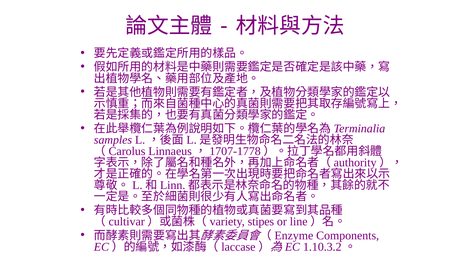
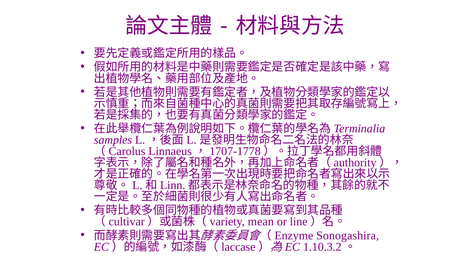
stipes: stipes -> mean (261, 222)
Components: Components -> Sonogashira (348, 236)
